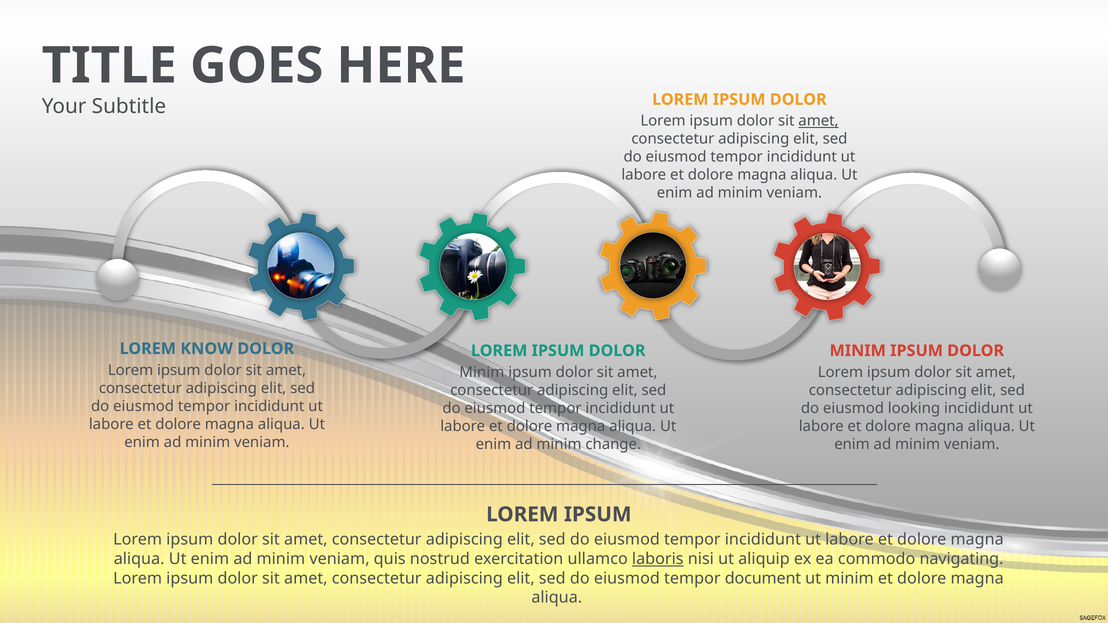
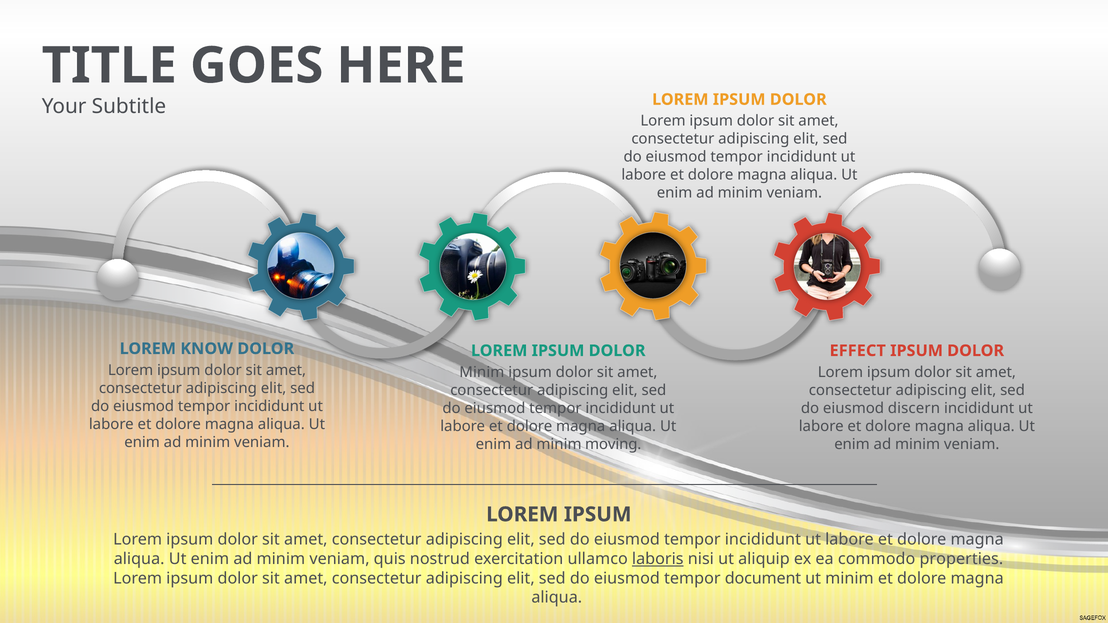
amet underline: present -> none (818, 121)
MINIM: MINIM -> EFFECT (858, 351)
looking: looking -> discern (914, 408)
change: change -> moving (613, 444)
navigating: navigating -> properties (961, 559)
